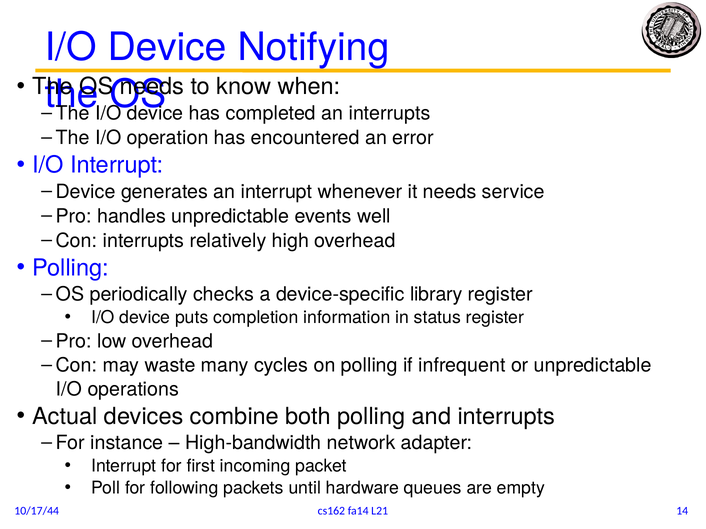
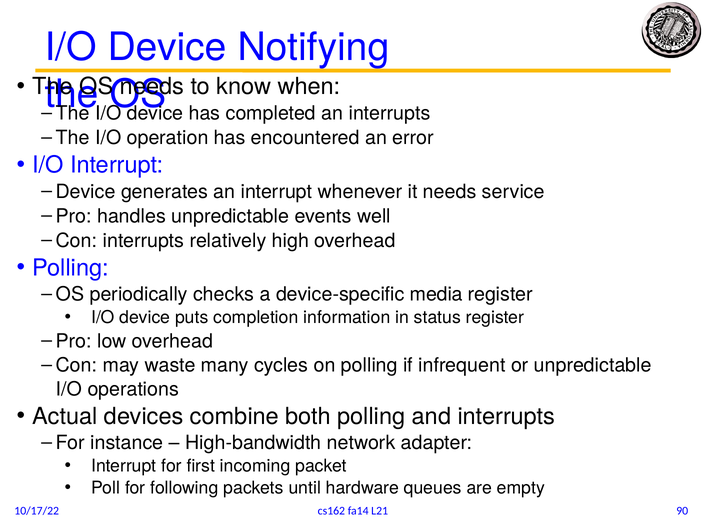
library: library -> media (436, 295)
14: 14 -> 90 (682, 511)
10/17/44: 10/17/44 -> 10/17/22 (37, 511)
